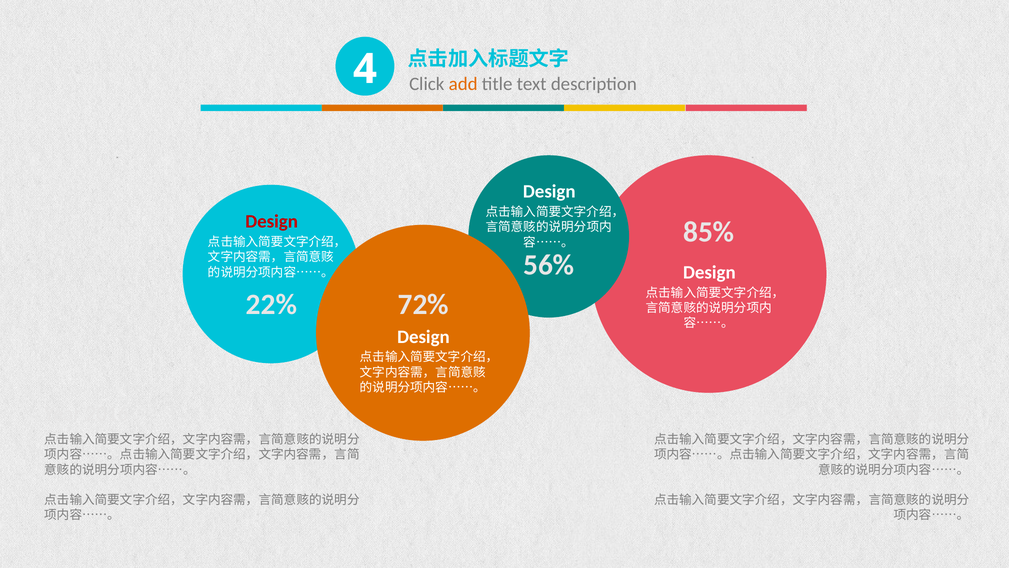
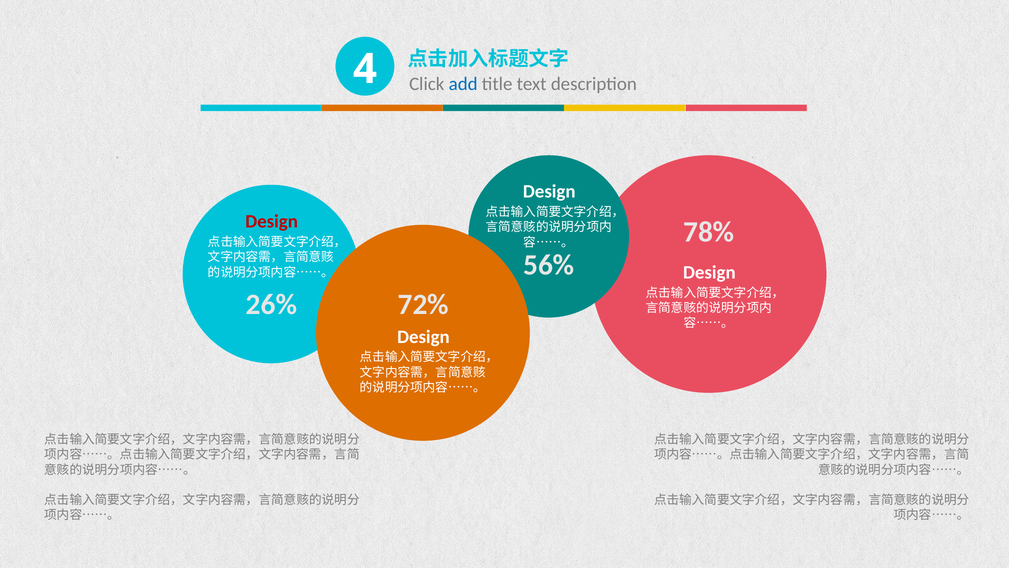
add colour: orange -> blue (463, 84)
85%: 85% -> 78% (709, 232)
22%: 22% -> 26% (271, 304)
